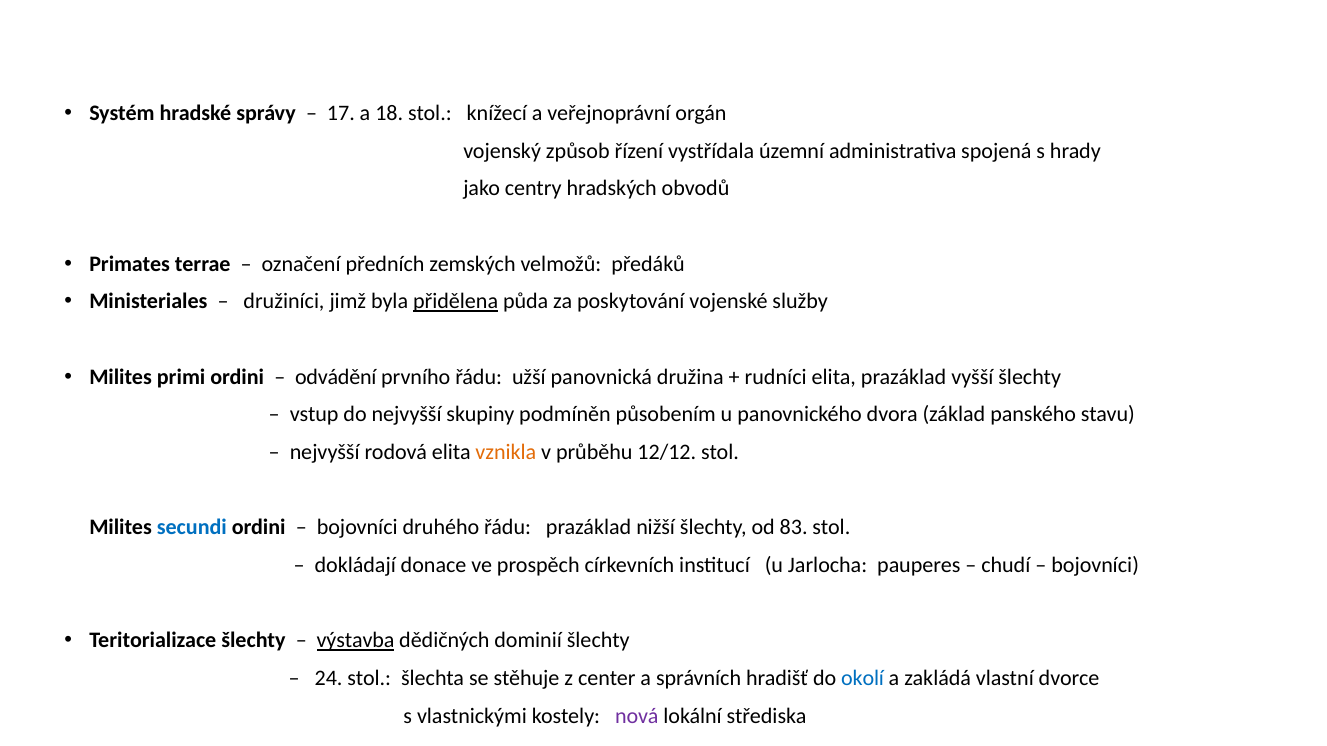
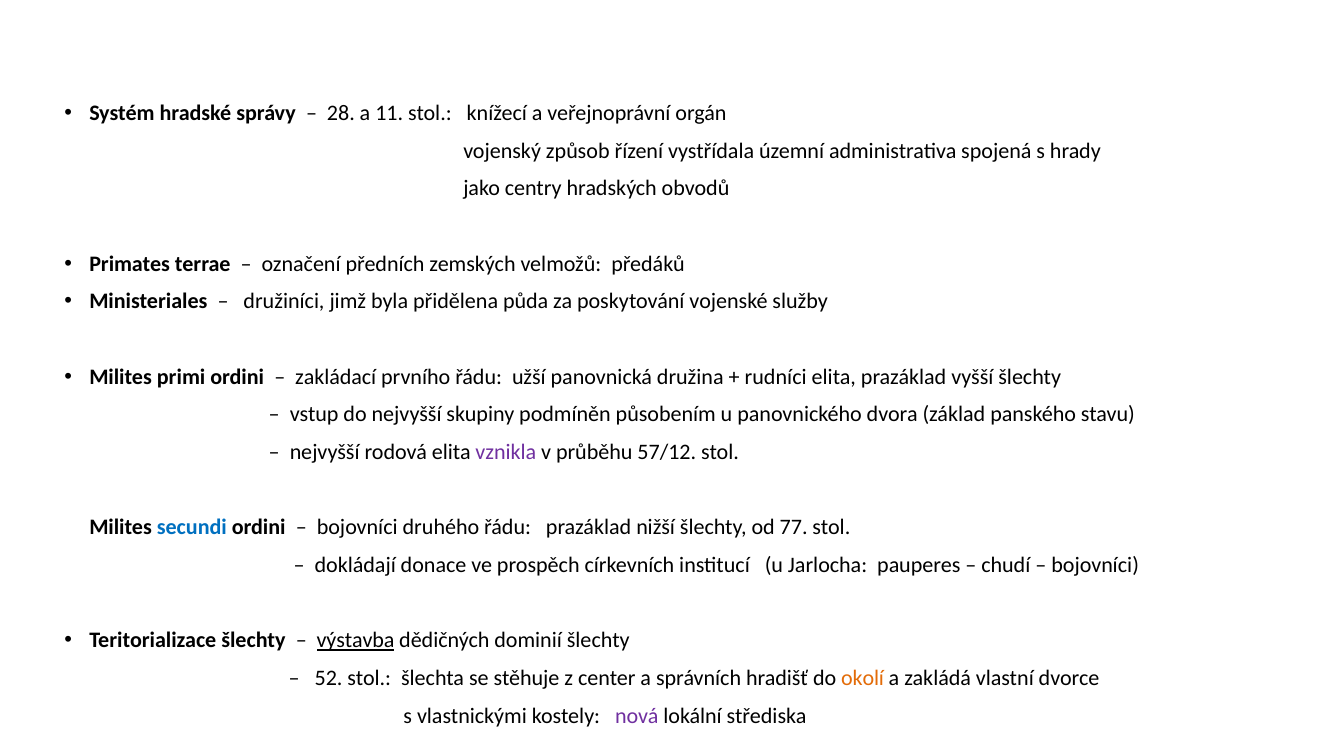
17: 17 -> 28 (341, 113)
18: 18 -> 11 (389, 113)
přidělena underline: present -> none (456, 302)
odvádění: odvádění -> zakládací (336, 377)
vznikla colour: orange -> purple (506, 452)
12/12: 12/12 -> 57/12 (667, 452)
83: 83 -> 77 (794, 528)
24: 24 -> 52 (329, 679)
okolí colour: blue -> orange (863, 679)
